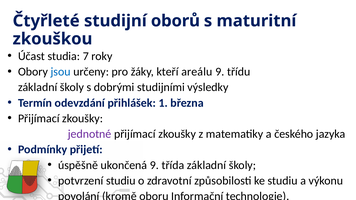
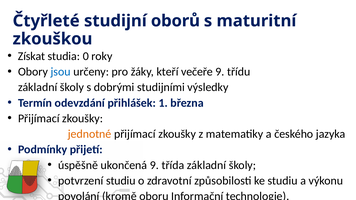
Účast: Účast -> Získat (32, 56)
7: 7 -> 0 (86, 56)
areálu: areálu -> večeře (197, 72)
jednotné colour: purple -> orange (90, 134)
